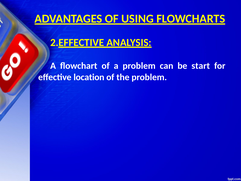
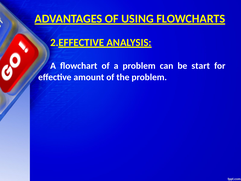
location: location -> amount (89, 77)
